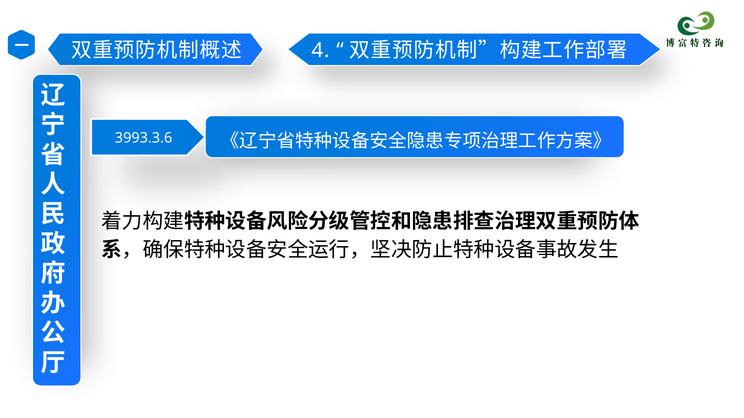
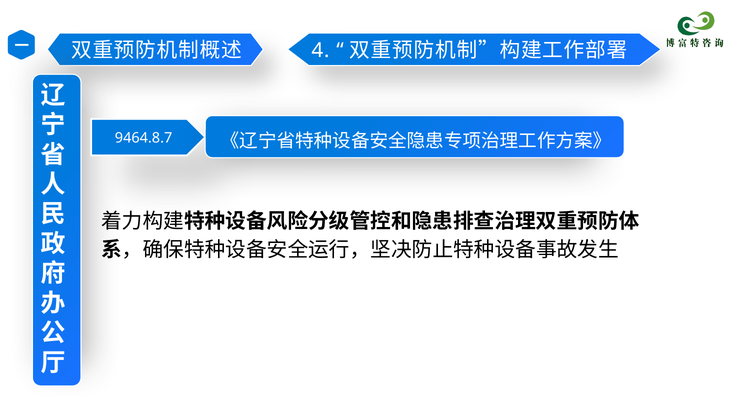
3993.3.6: 3993.3.6 -> 9464.8.7 (144, 138)
